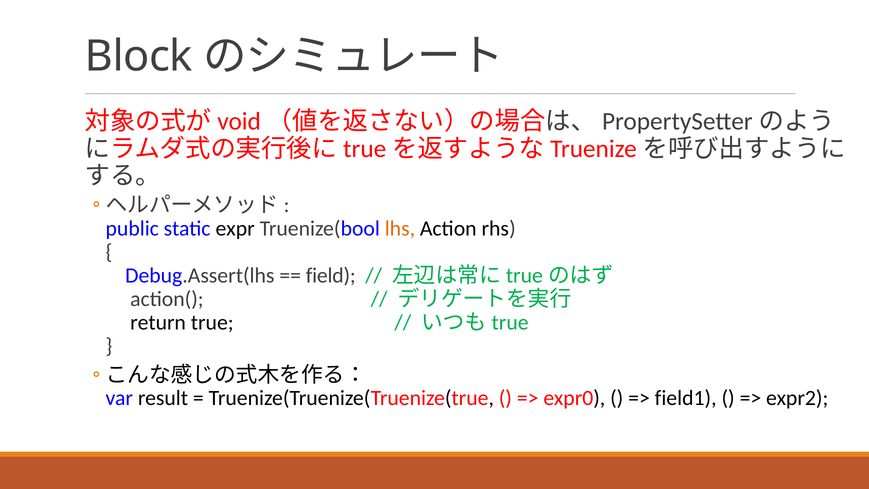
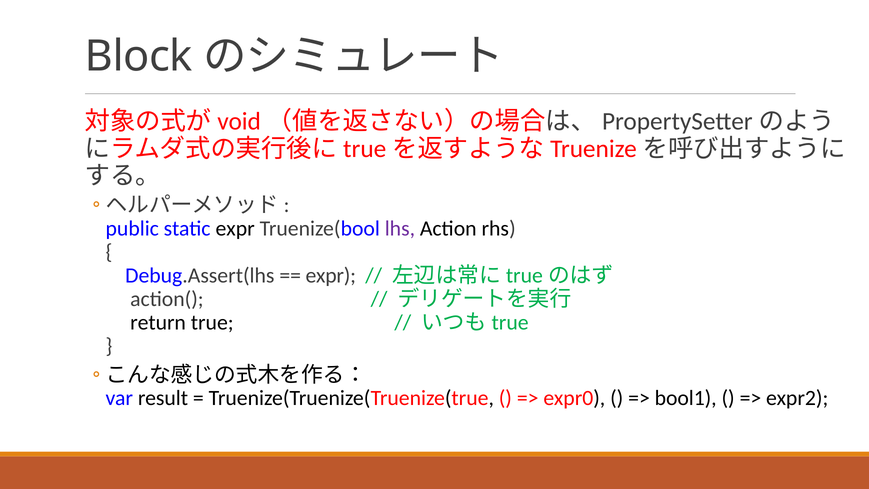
lhs colour: orange -> purple (400, 229)
field: field -> expr (331, 275)
field1: field1 -> bool1 (686, 398)
